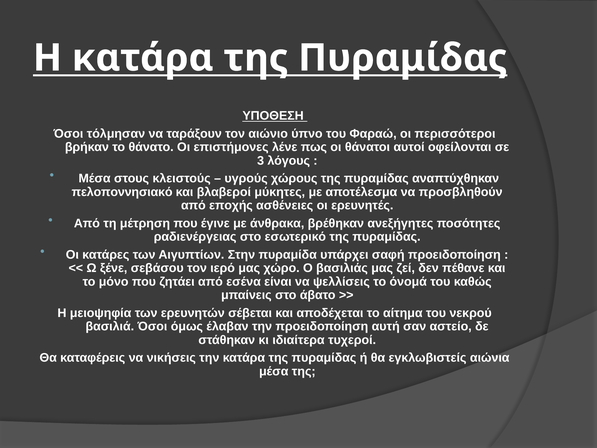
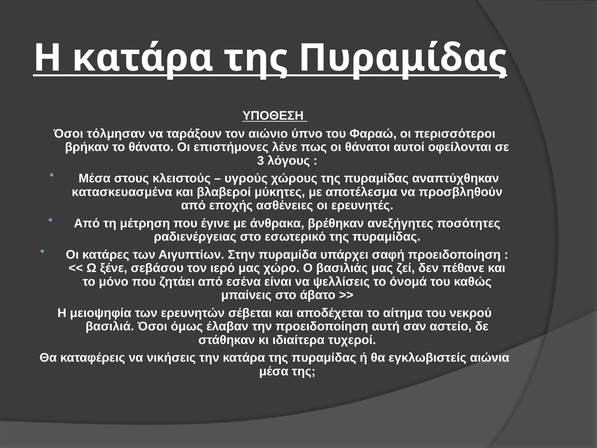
πελοποννησιακό: πελοποννησιακό -> κατασκευασμένα (122, 192)
